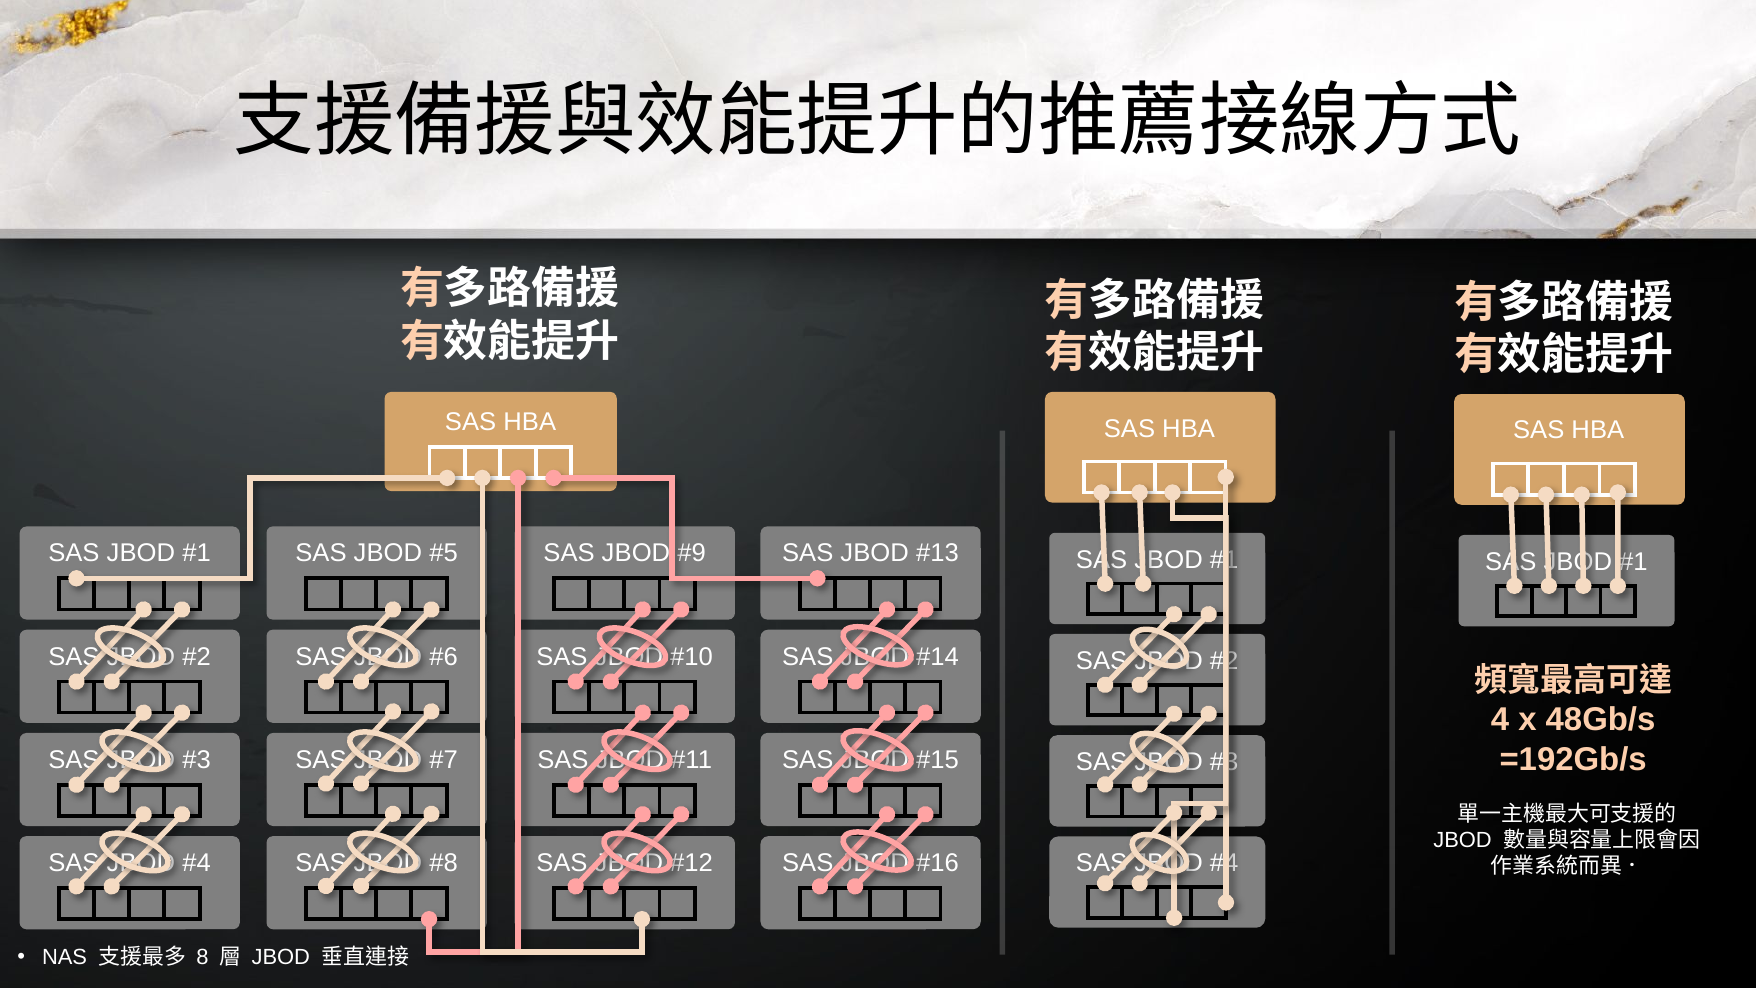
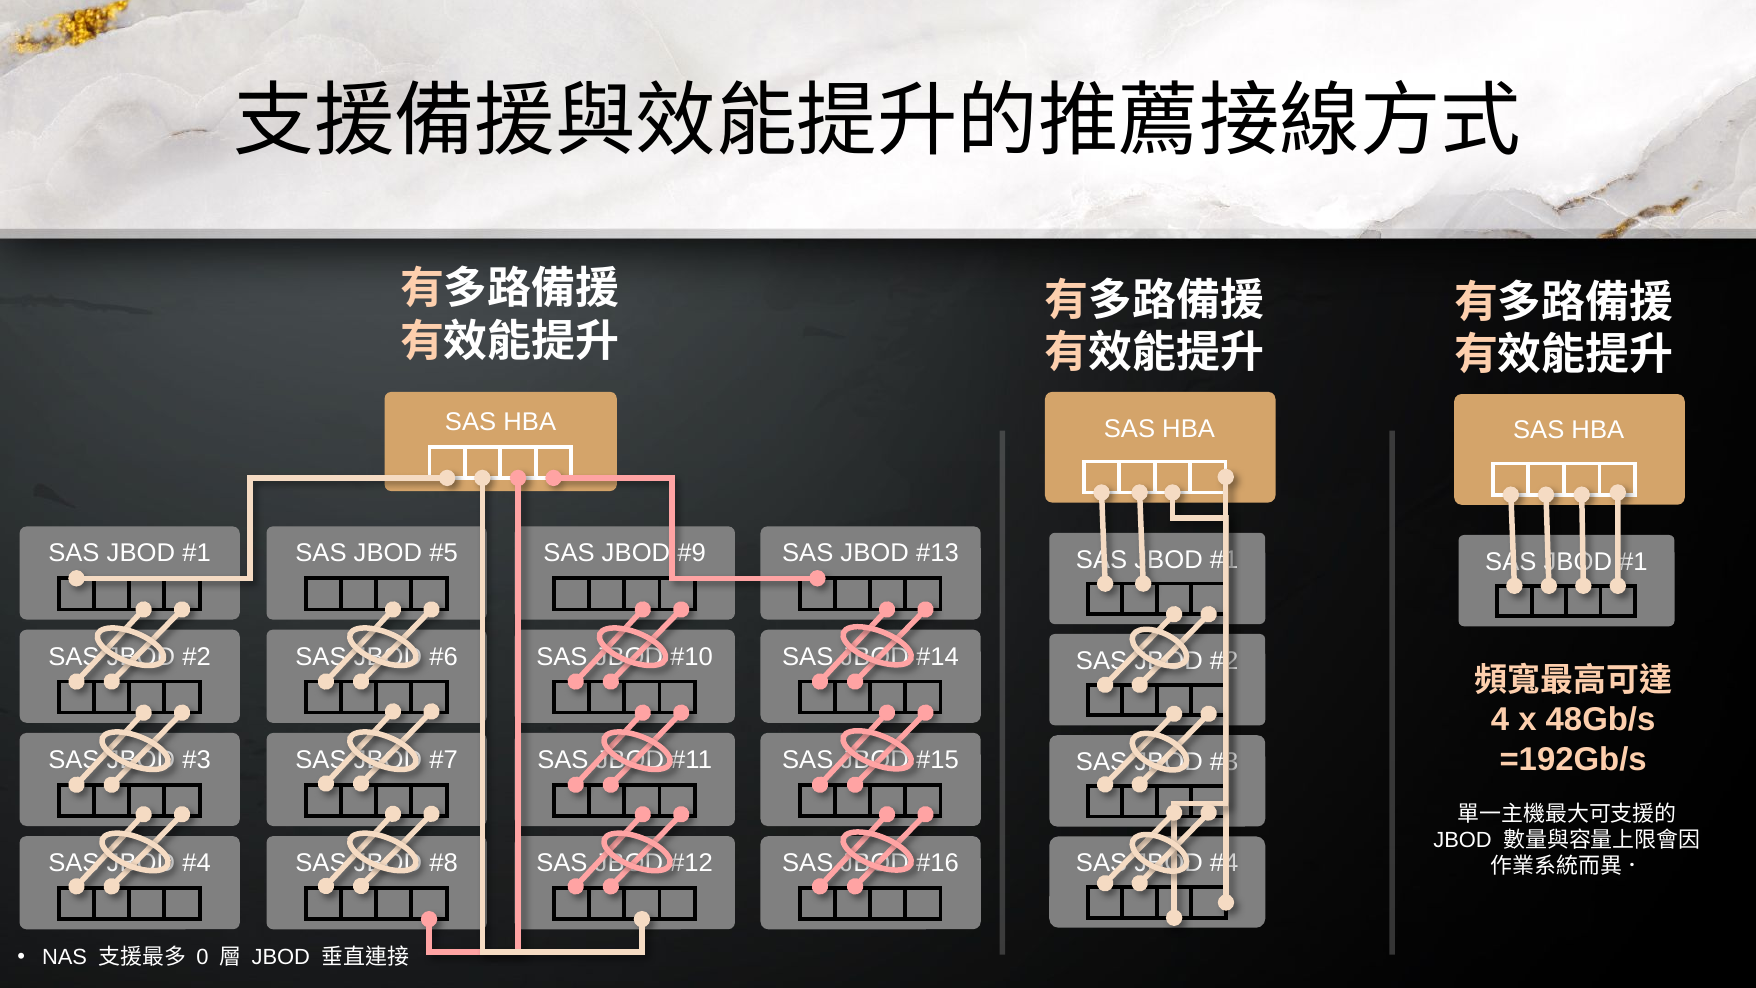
8: 8 -> 0 (202, 957)
